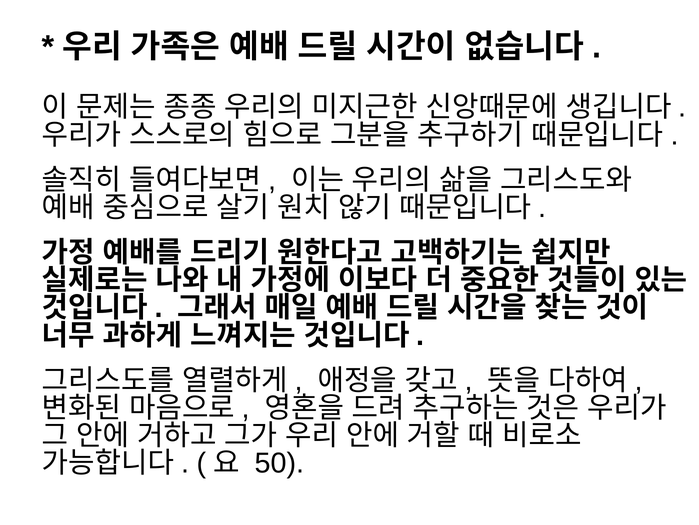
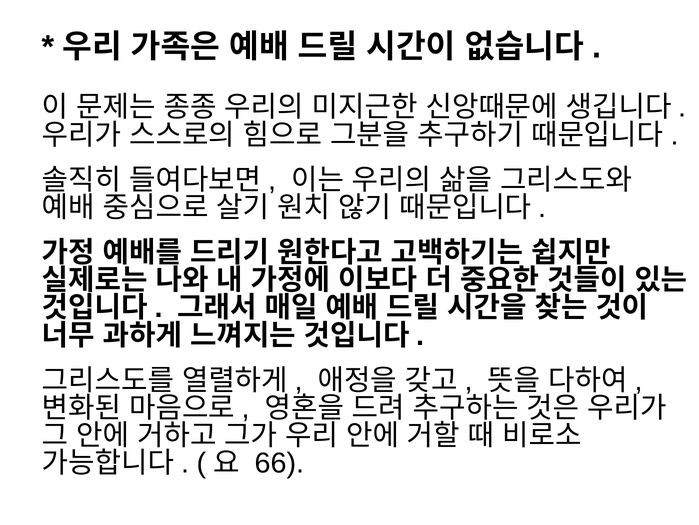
50: 50 -> 66 (279, 463)
